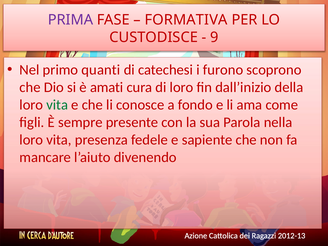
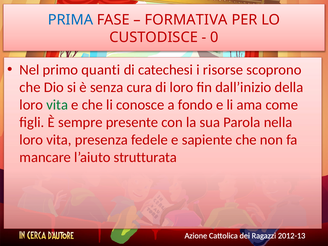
PRIMA colour: purple -> blue (70, 20)
9: 9 -> 0 (214, 37)
furono: furono -> risorse (223, 70)
amati: amati -> senza (107, 87)
divenendo: divenendo -> strutturata (145, 157)
